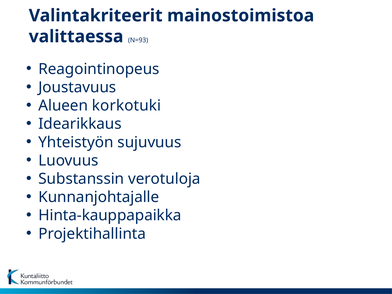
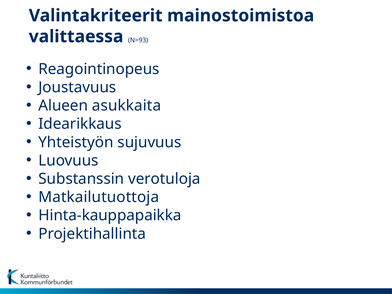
korkotuki: korkotuki -> asukkaita (127, 106)
Kunnanjohtajalle: Kunnanjohtajalle -> Matkailutuottoja (99, 197)
